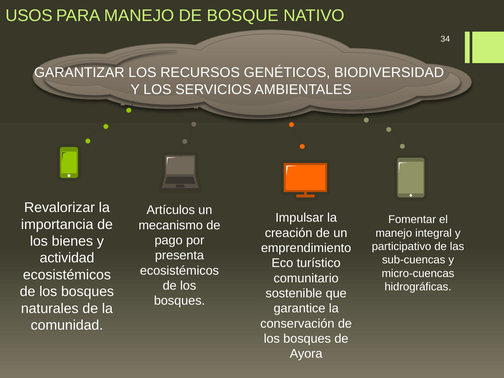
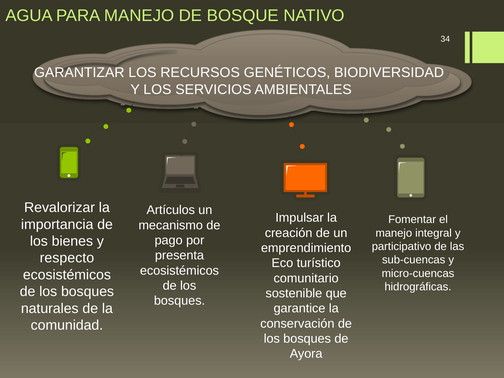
USOS: USOS -> AGUA (29, 16)
actividad: actividad -> respecto (67, 258)
